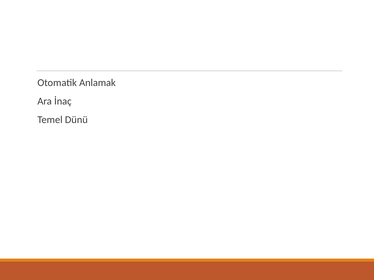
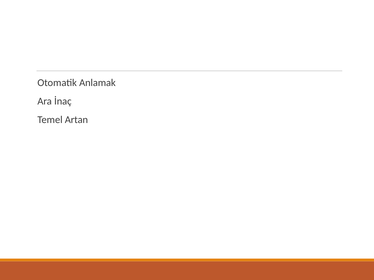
Dünü: Dünü -> Artan (76, 120)
